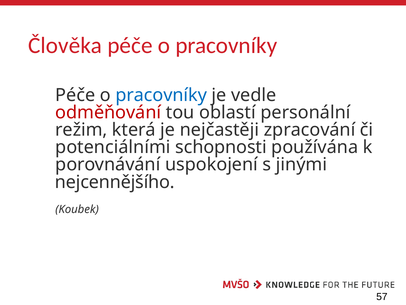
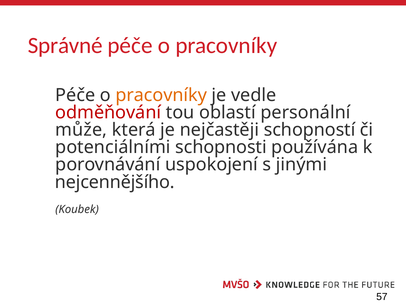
Člověka: Člověka -> Správné (65, 45)
pracovníky colour: blue -> orange (161, 95)
režim: režim -> může (81, 130)
zpracování: zpracování -> schopností (310, 130)
